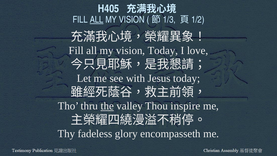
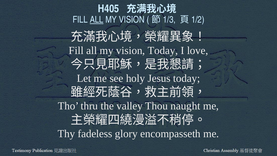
with: with -> holy (136, 78)
the underline: present -> none (107, 106)
inspire: inspire -> naught (185, 106)
